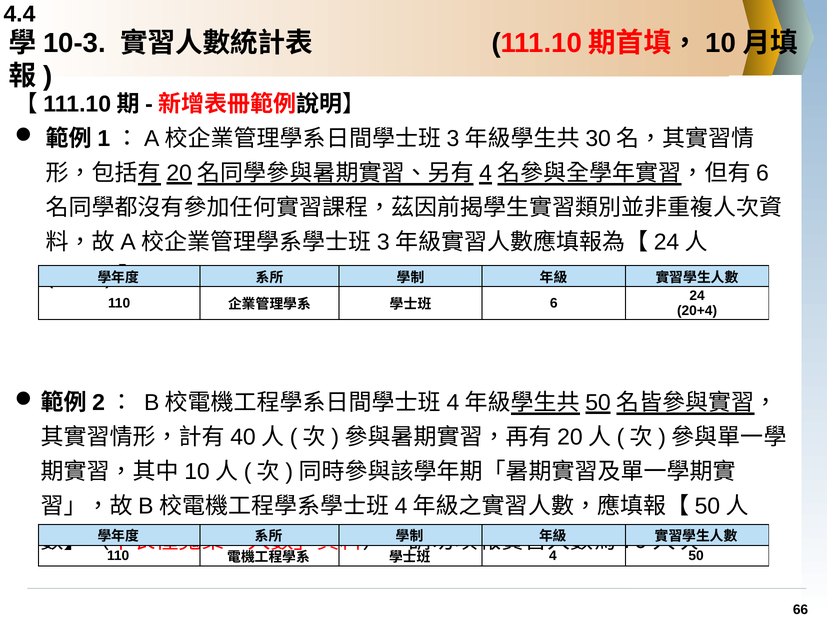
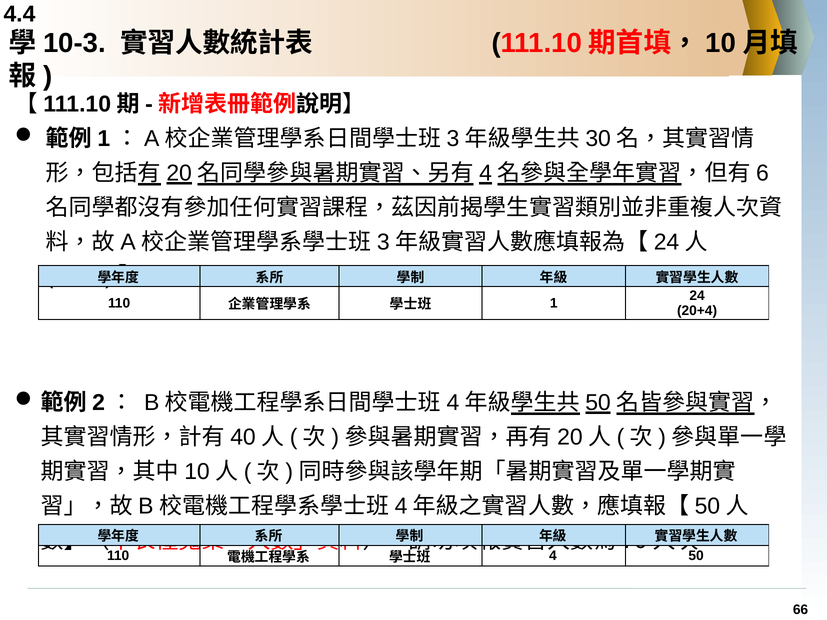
6: 6 -> 1 (554, 303)
